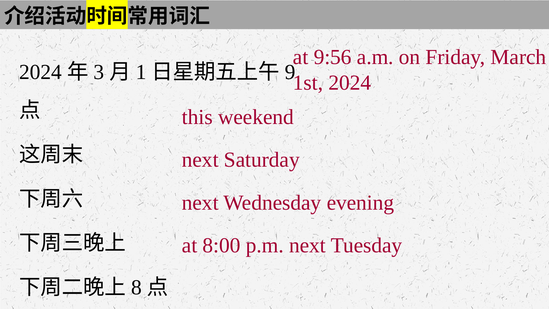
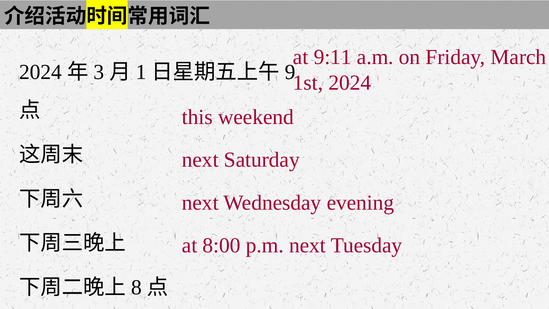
9:56: 9:56 -> 9:11 (333, 57)
